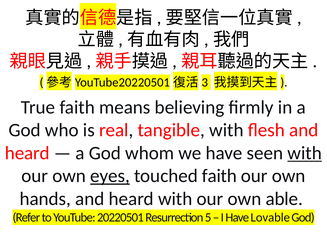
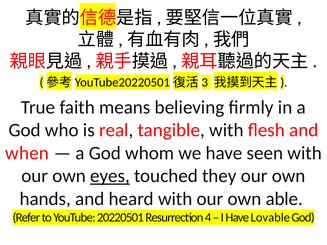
heard: heard -> when (27, 153)
with underline: present -> none (305, 153)
touched faith: faith -> they (219, 176)
5: 5 -> 4 (208, 218)
